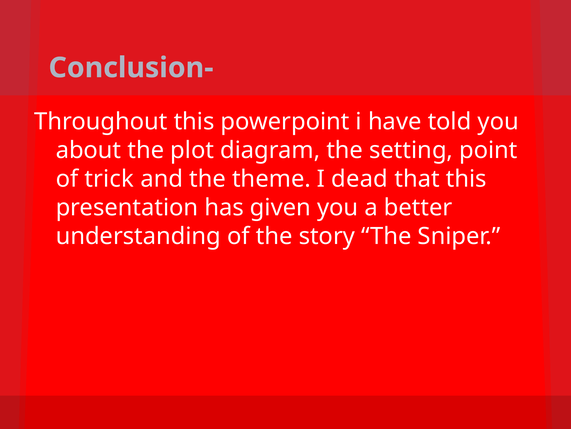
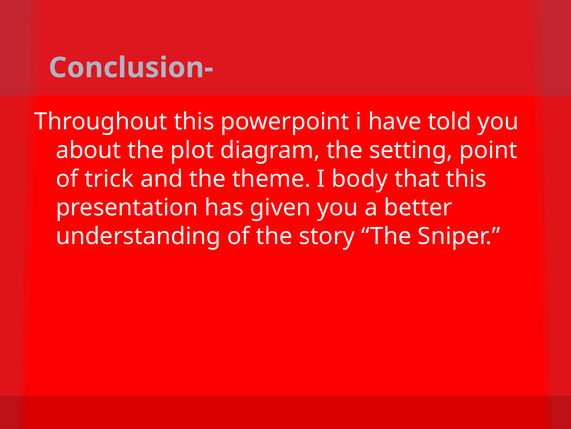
dead: dead -> body (360, 179)
